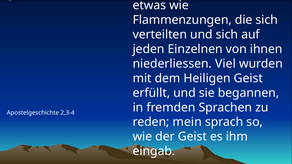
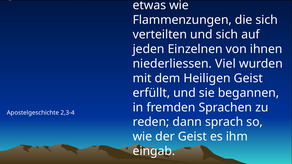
mein: mein -> dann (187, 122)
